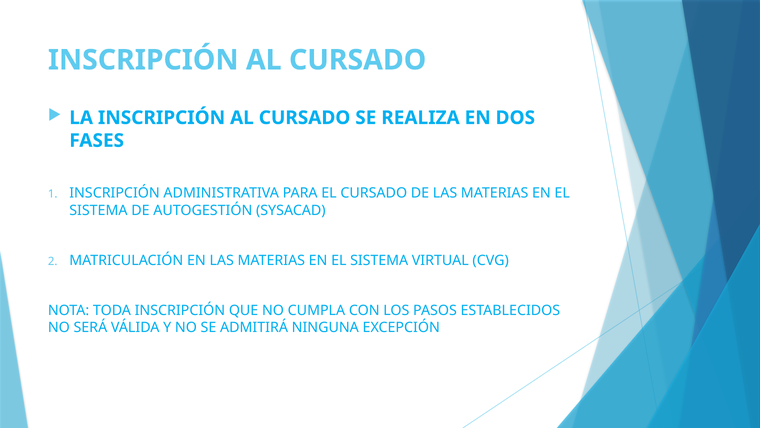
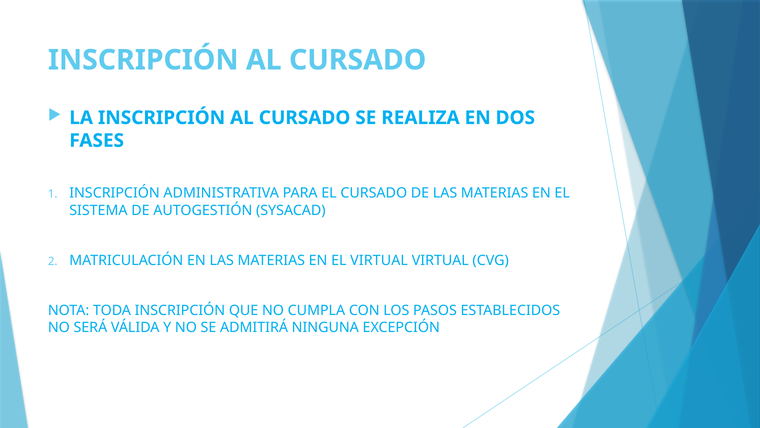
SISTEMA: SISTEMA -> VIRTUAL (379, 260)
